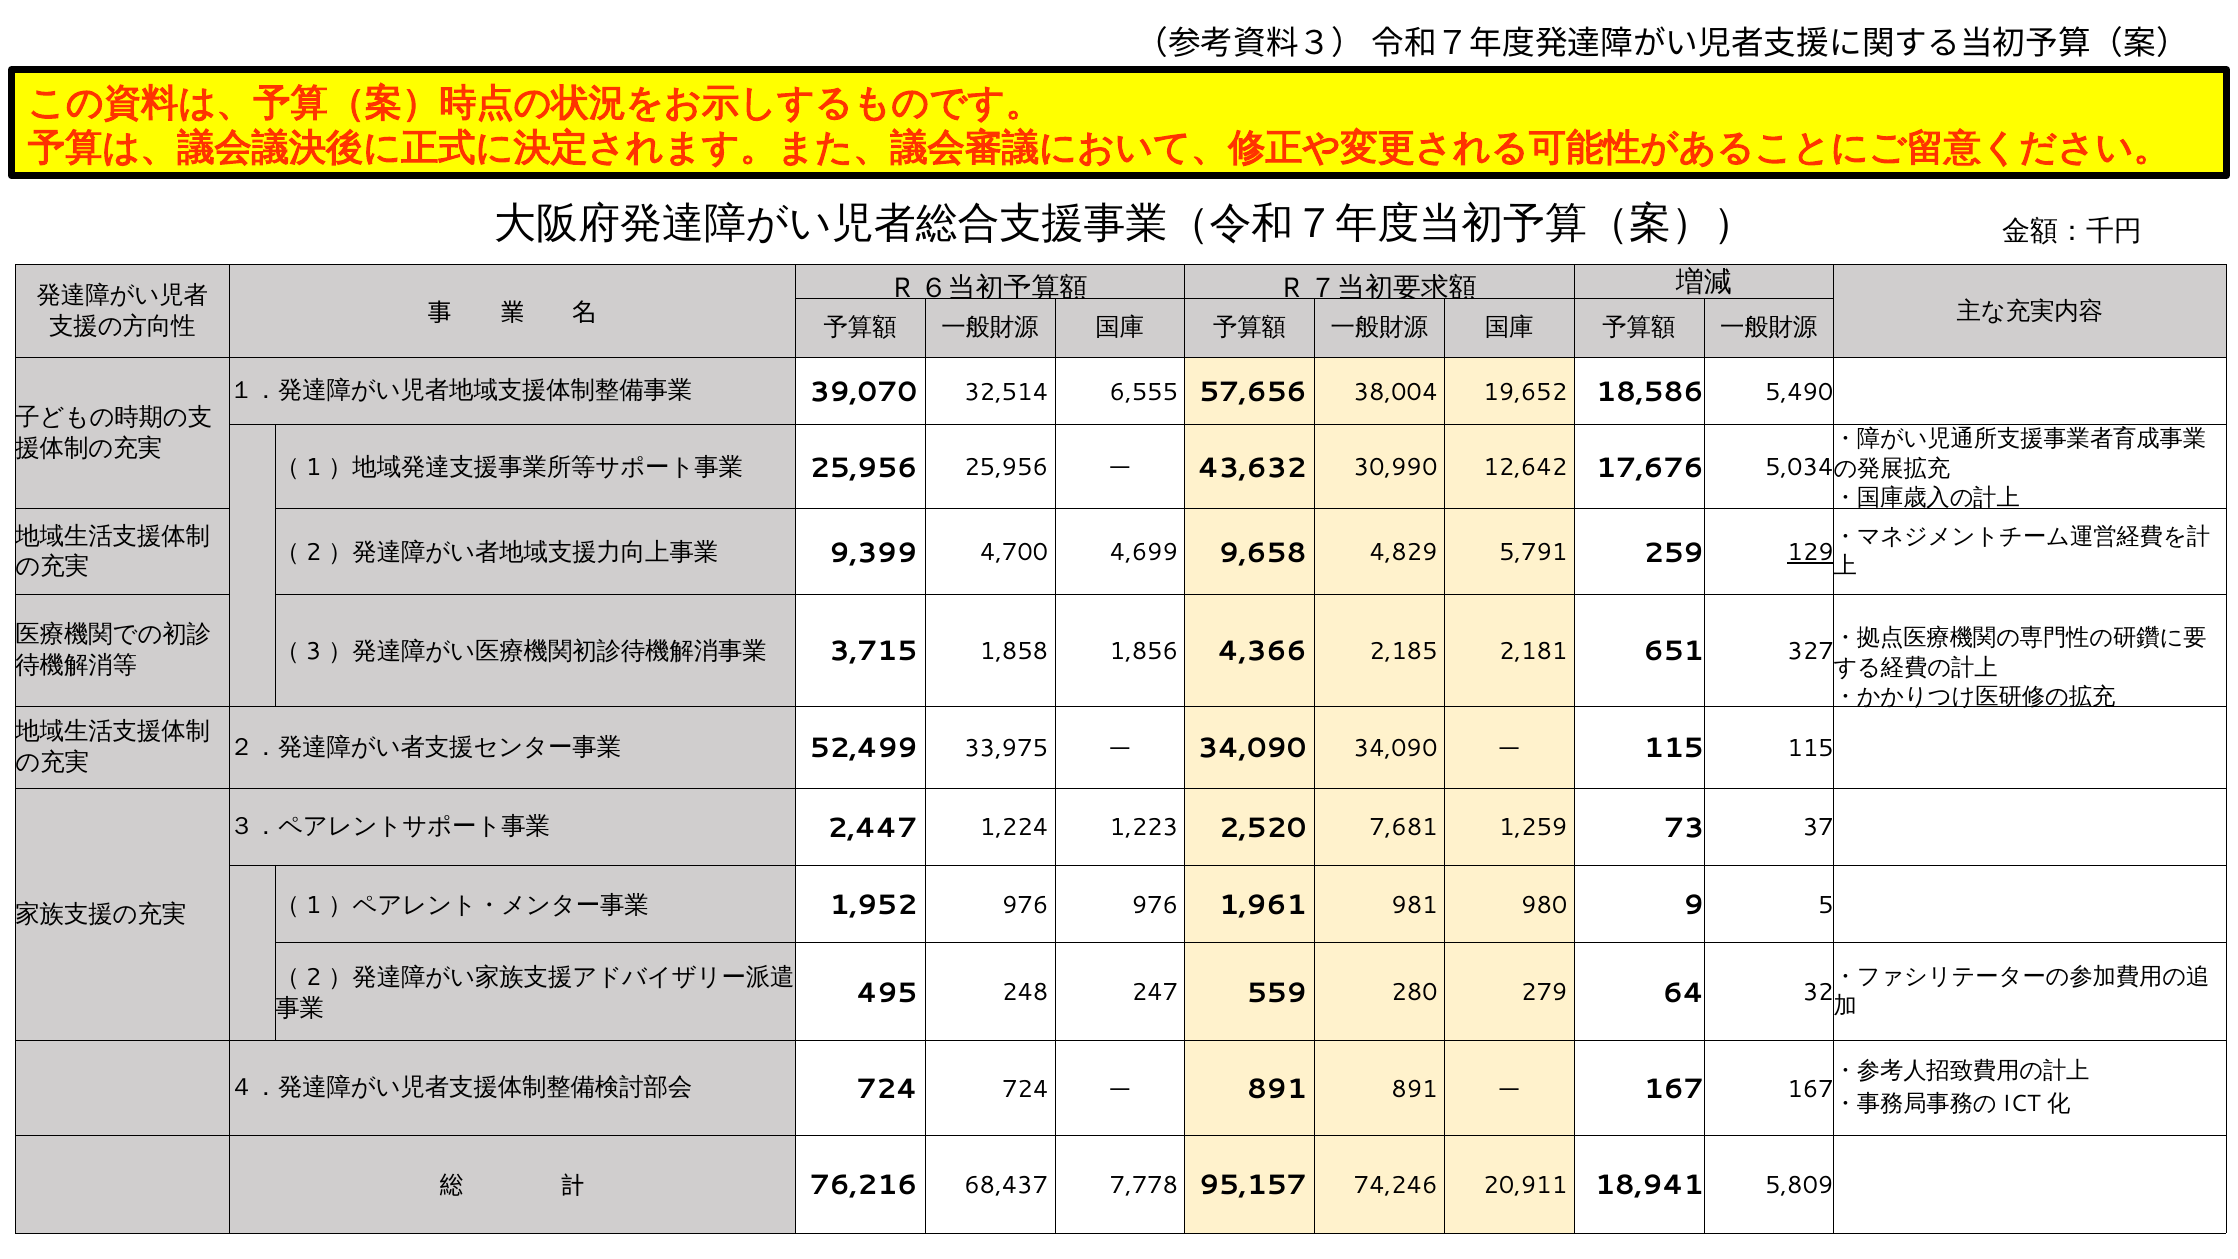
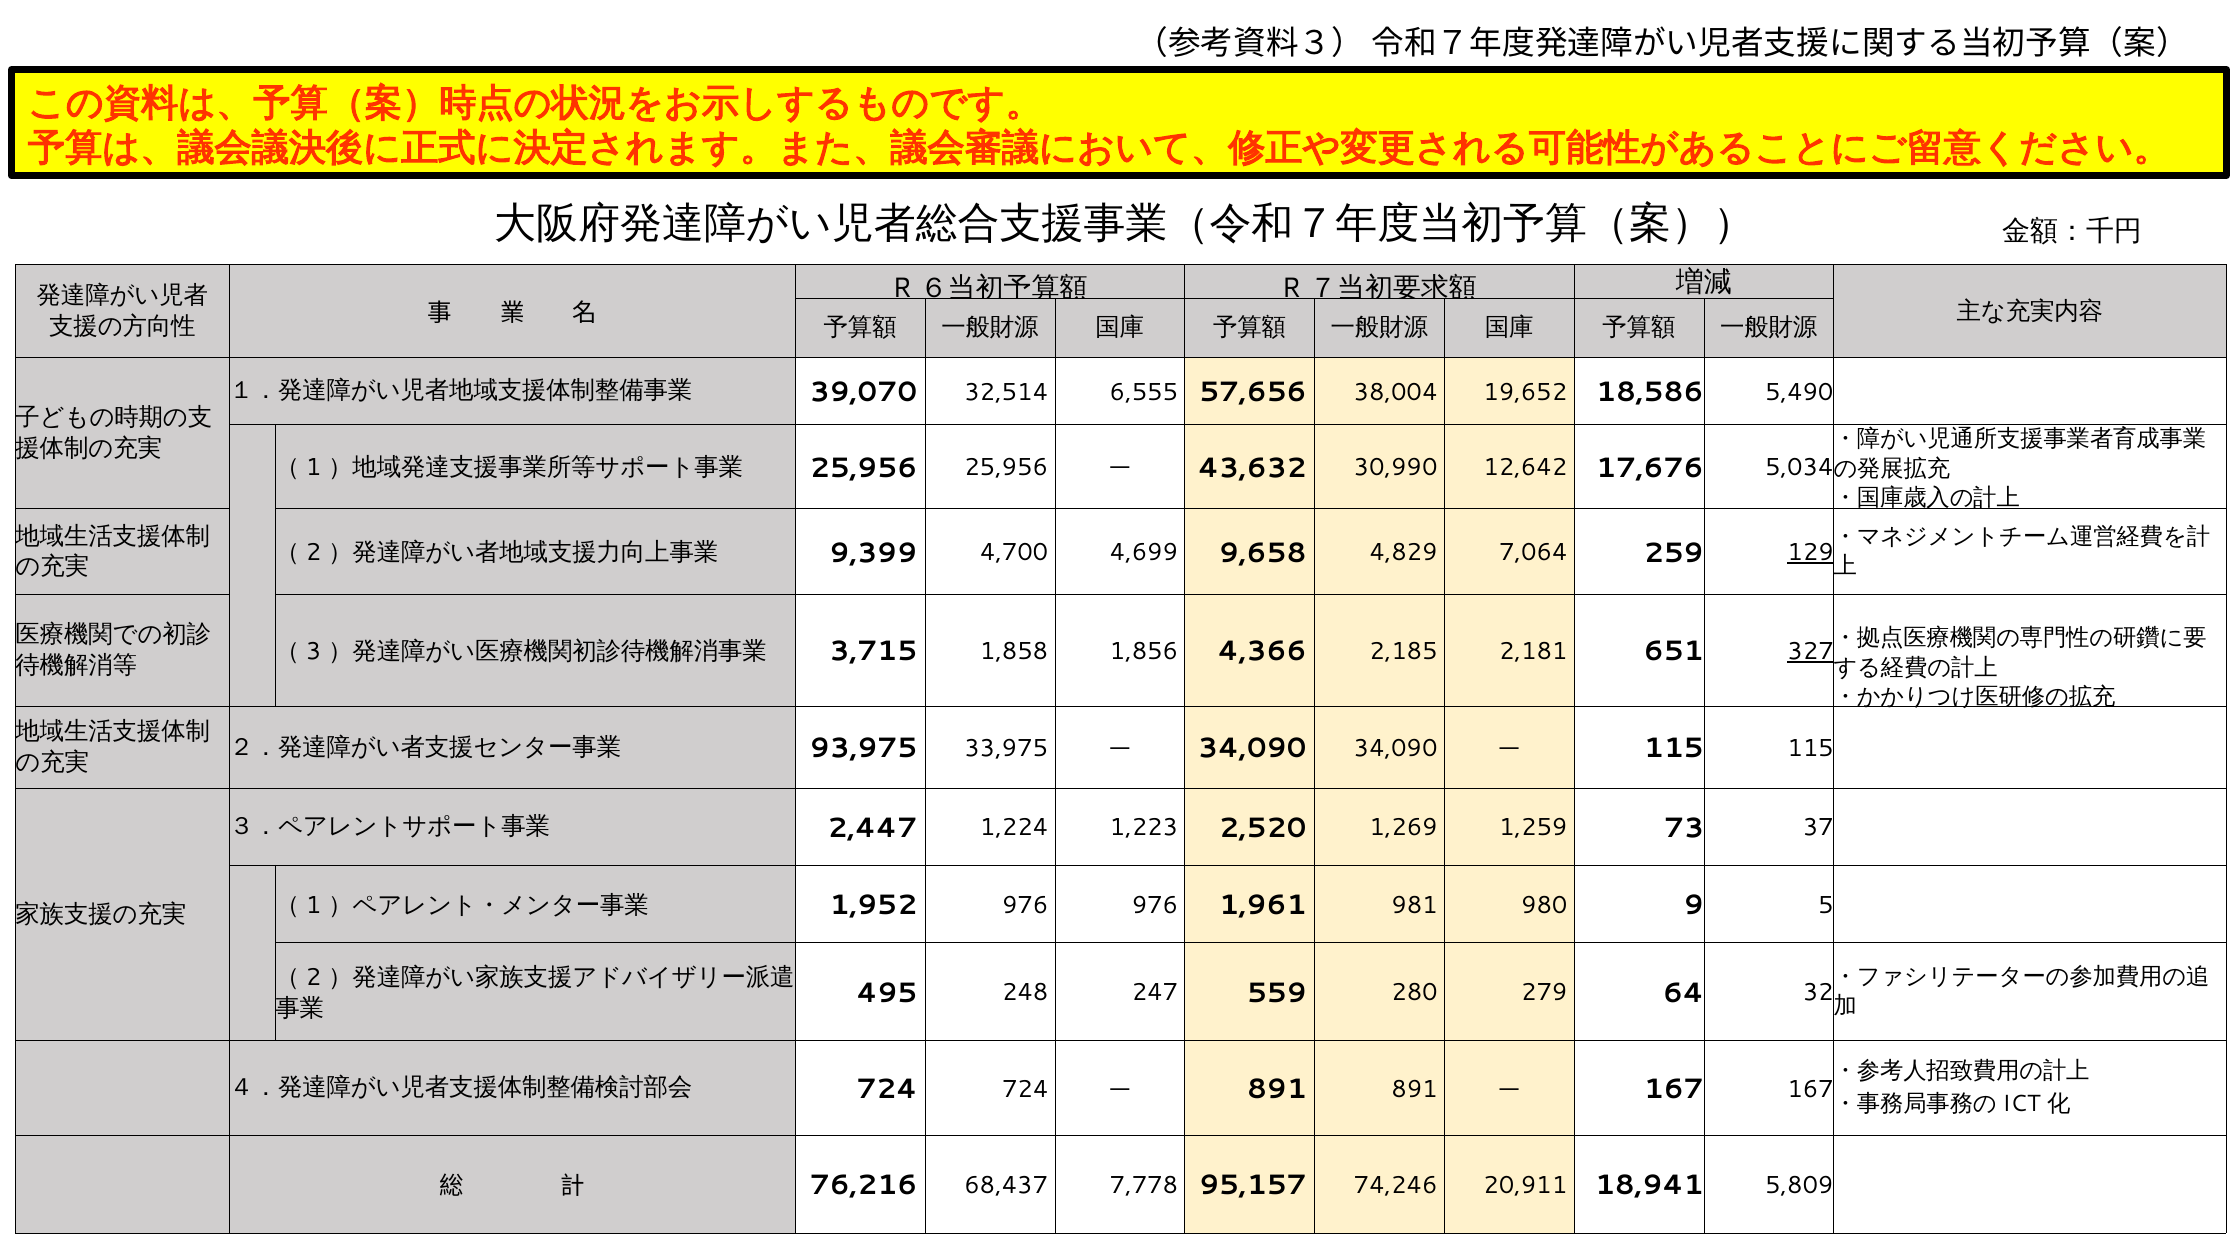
5,791: 5,791 -> 7,064 (1533, 553)
327 underline: none -> present (1811, 651)
52,499: 52,499 -> 93,975 (864, 748)
7,681: 7,681 -> 1,269 (1403, 828)
